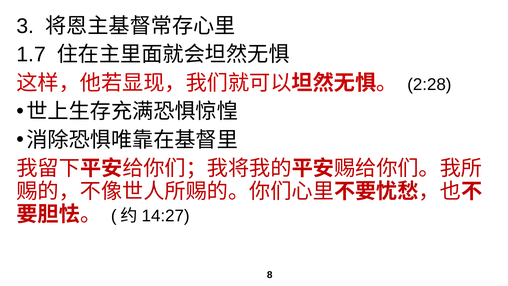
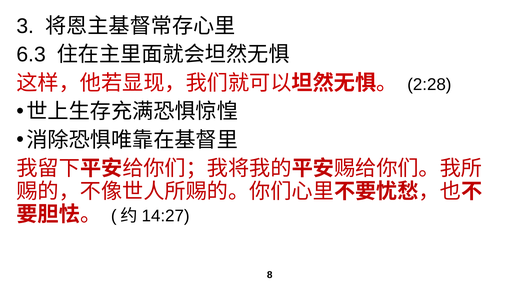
1.7: 1.7 -> 6.3 (31, 54)
